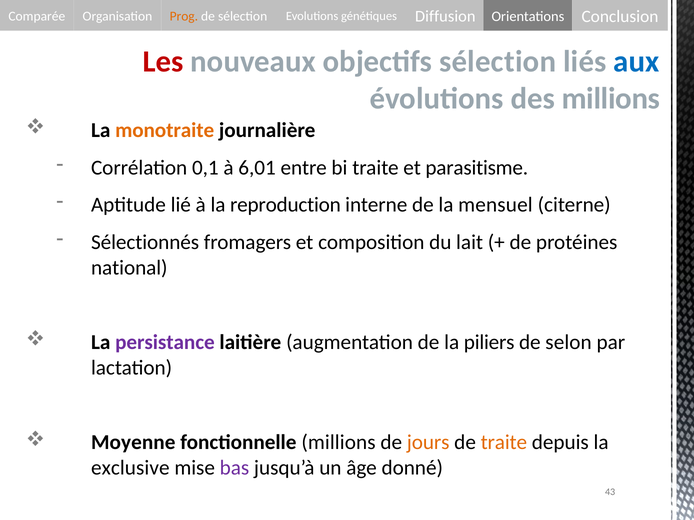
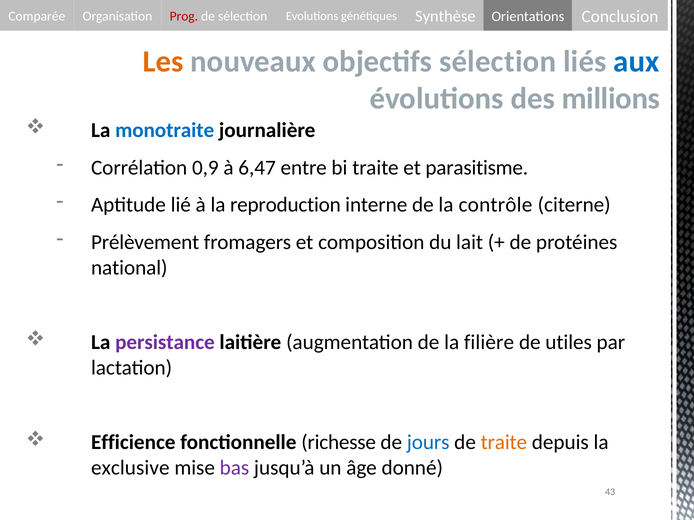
Prog colour: orange -> red (184, 16)
Diffusion: Diffusion -> Synthèse (445, 16)
Les colour: red -> orange (163, 62)
monotraite colour: orange -> blue (165, 130)
0,1: 0,1 -> 0,9 (205, 168)
6,01: 6,01 -> 6,47 (257, 168)
mensuel: mensuel -> contrôle (495, 205)
Sélectionnés: Sélectionnés -> Prélèvement (145, 242)
piliers: piliers -> filière (489, 343)
selon: selon -> utiles (569, 343)
Moyenne: Moyenne -> Efficience (133, 443)
fonctionnelle millions: millions -> richesse (339, 443)
jours colour: orange -> blue (428, 443)
